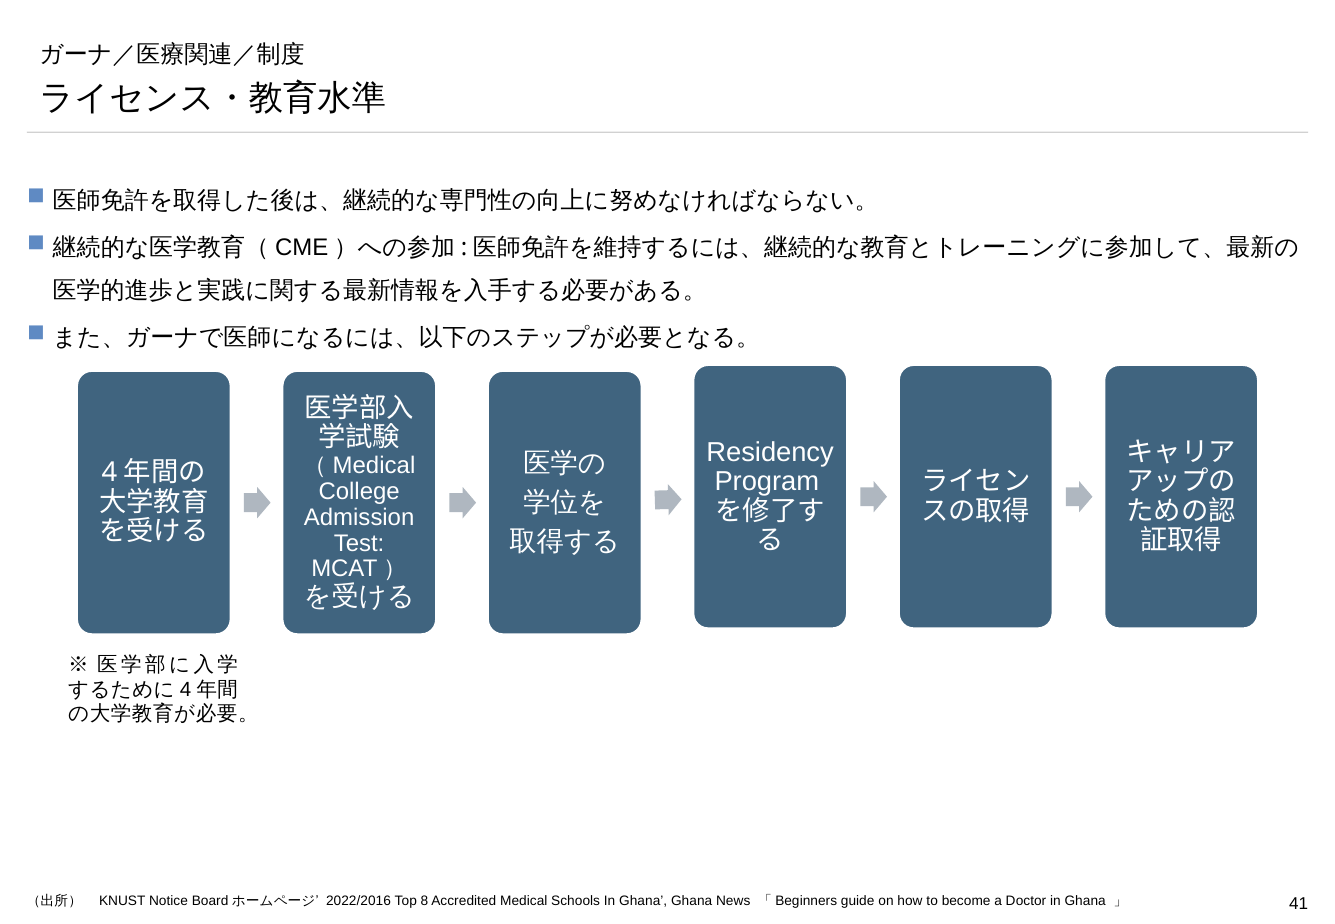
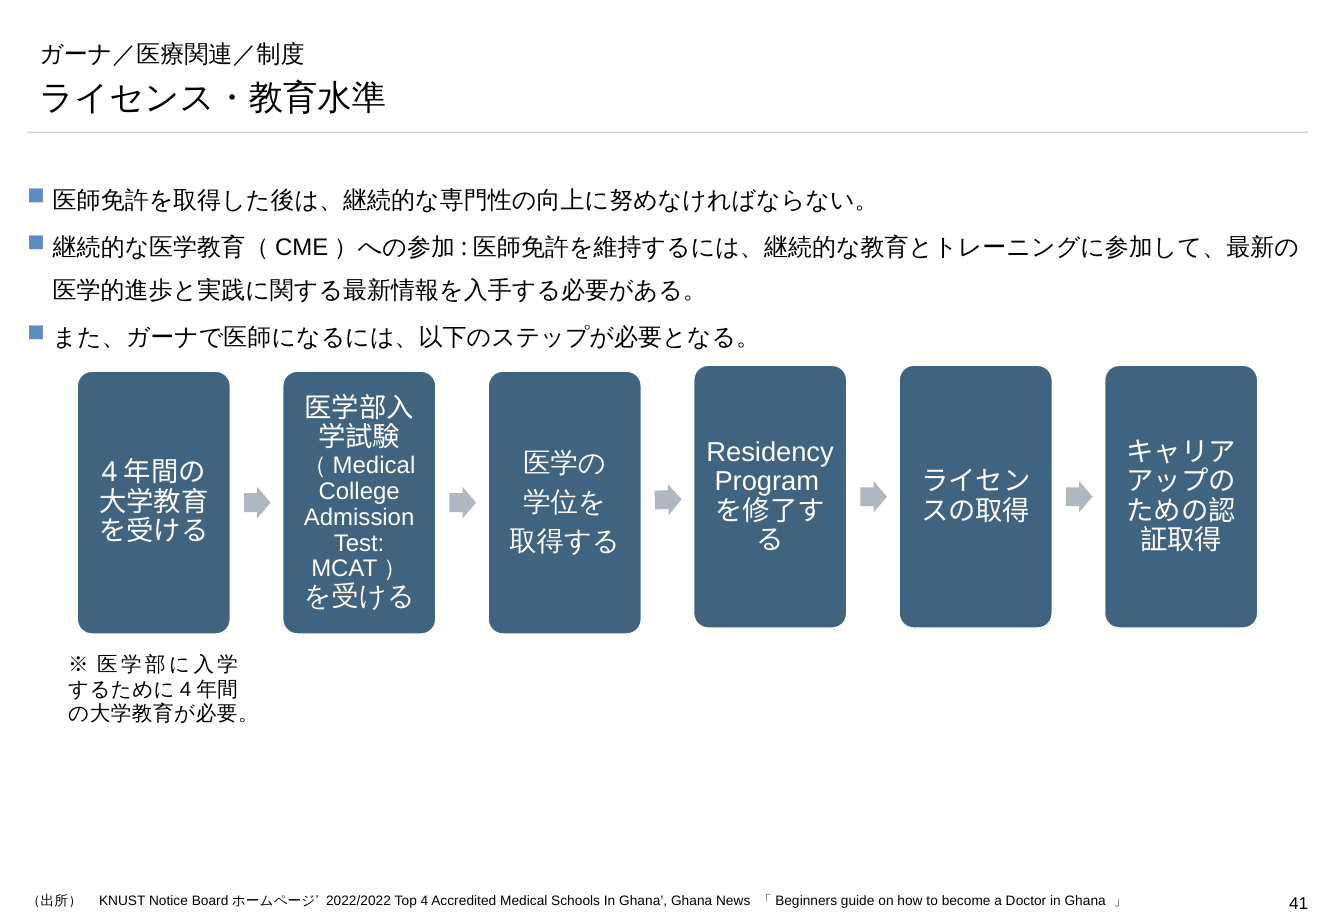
2022/2016: 2022/2016 -> 2022/2022 (358, 901)
Top 8: 8 -> 4 (424, 901)
